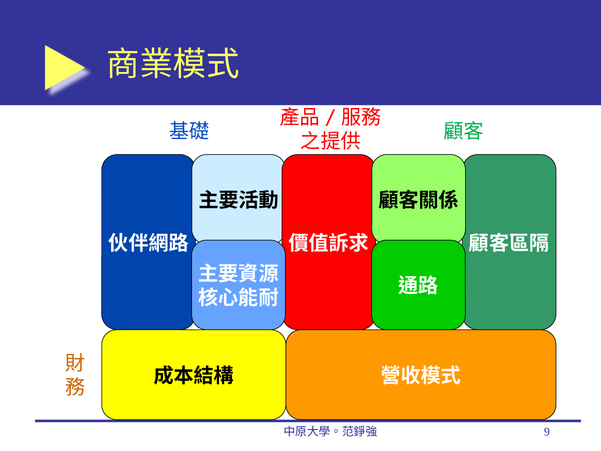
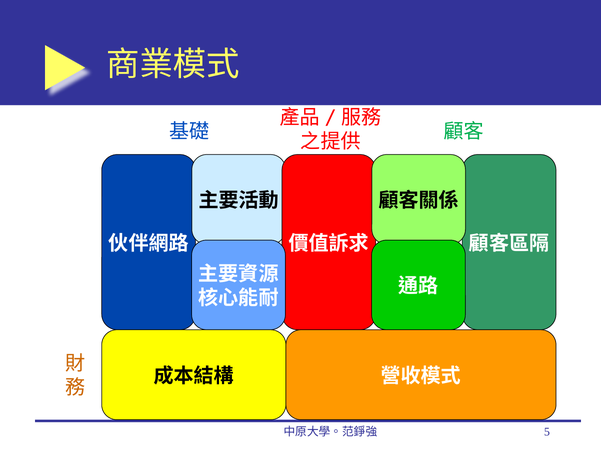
9: 9 -> 5 (547, 432)
